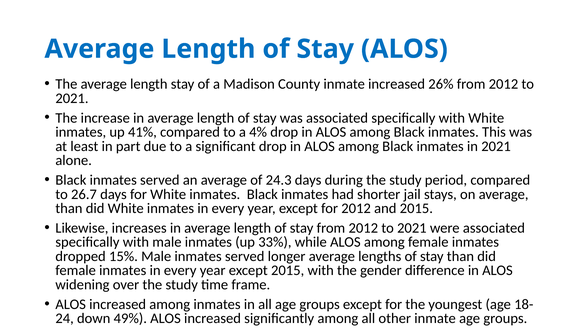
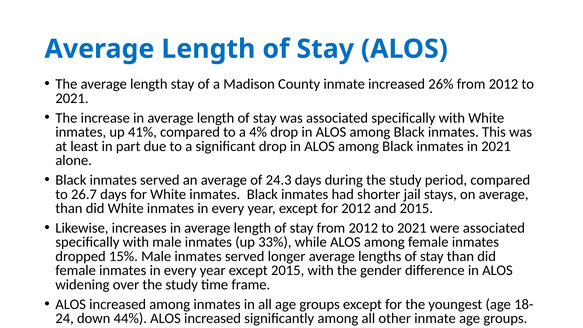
49%: 49% -> 44% (130, 318)
